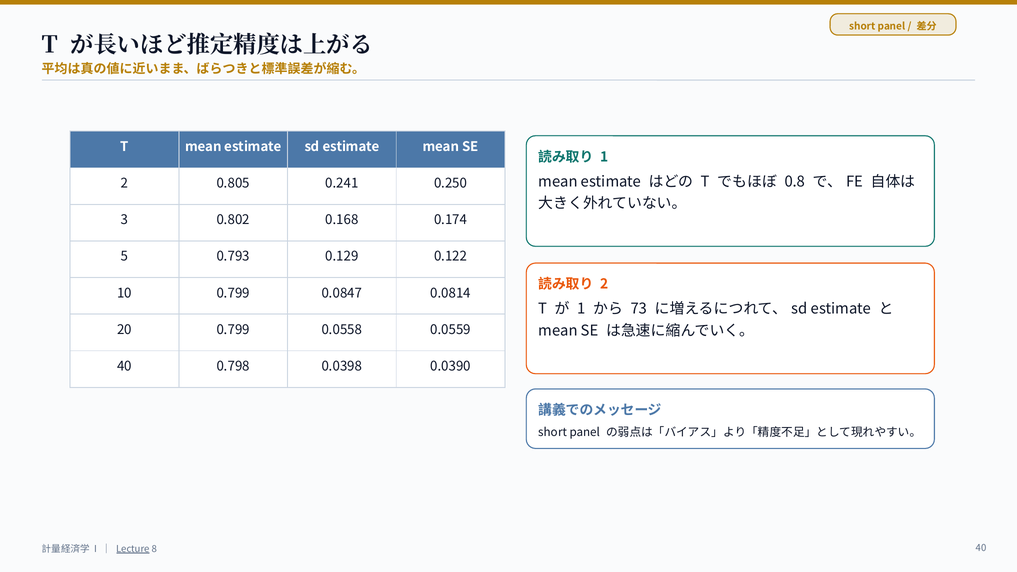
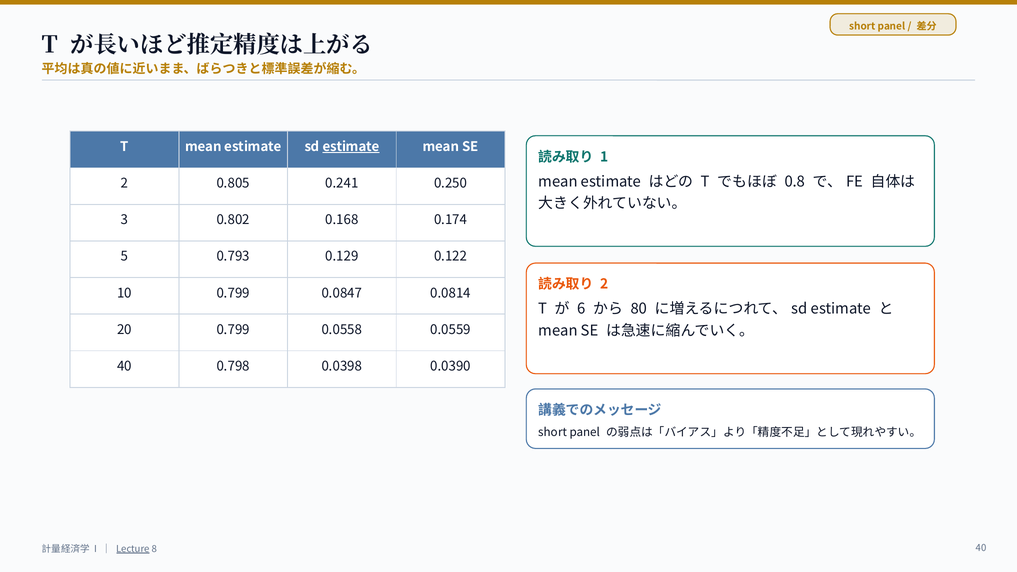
estimate underline: none -> present (351, 147)
1: 1 -> 6 (582, 309)
73: 73 -> 80 (639, 309)
